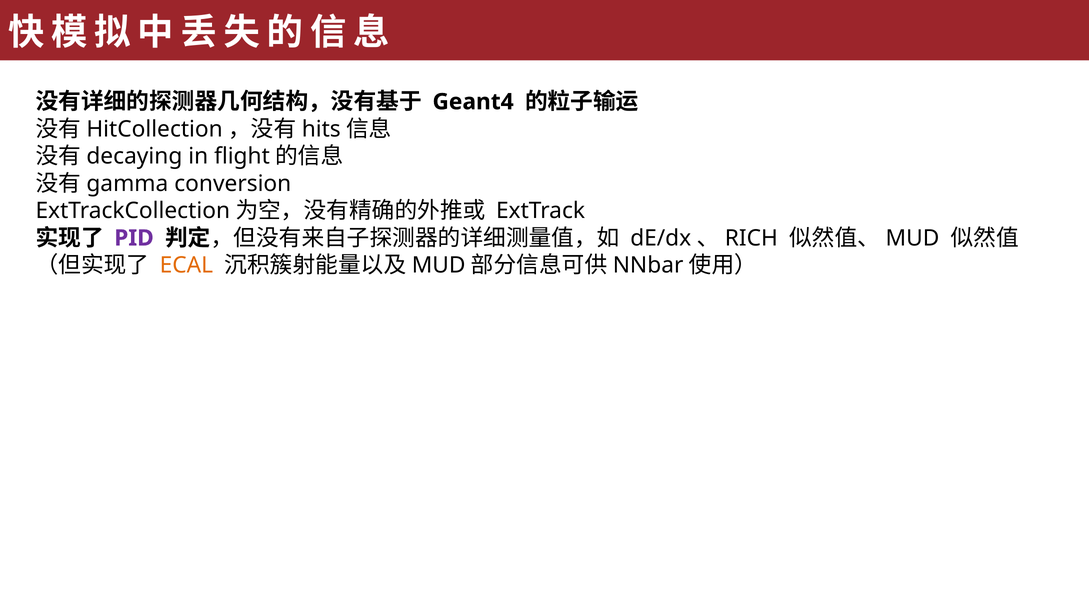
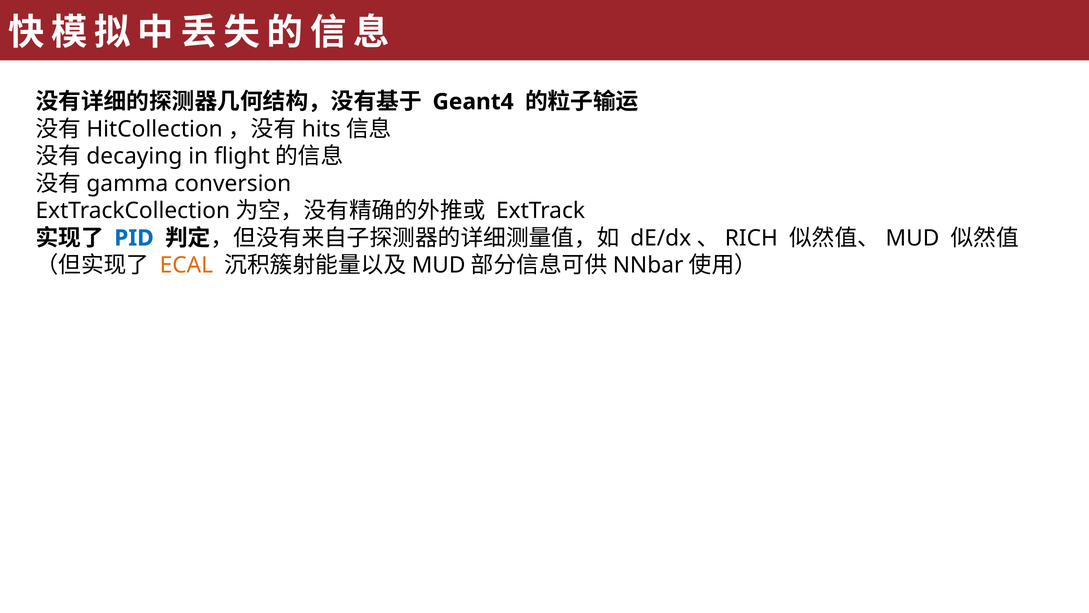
PID colour: purple -> blue (134, 238)
